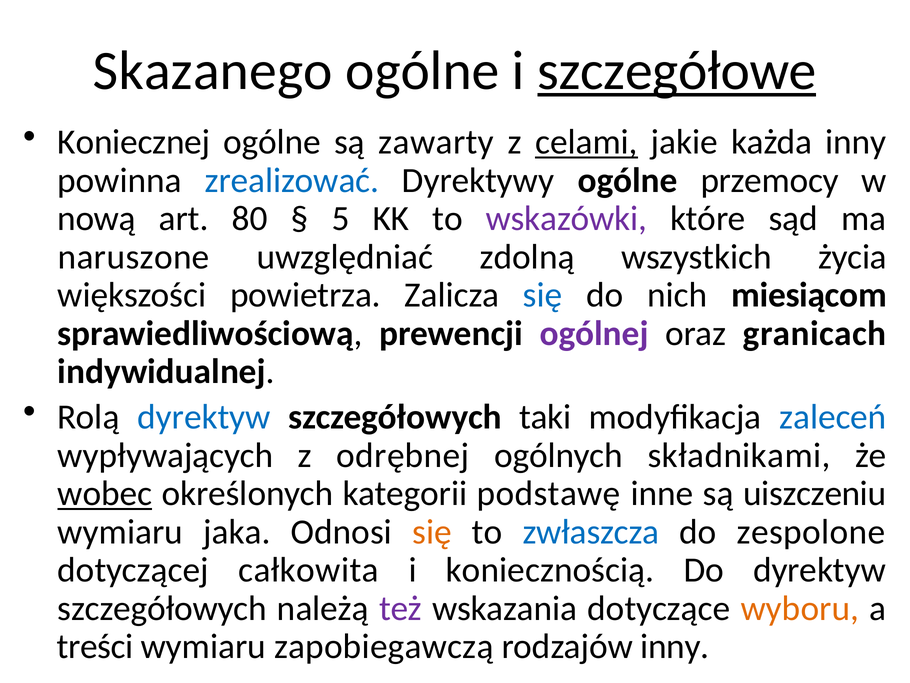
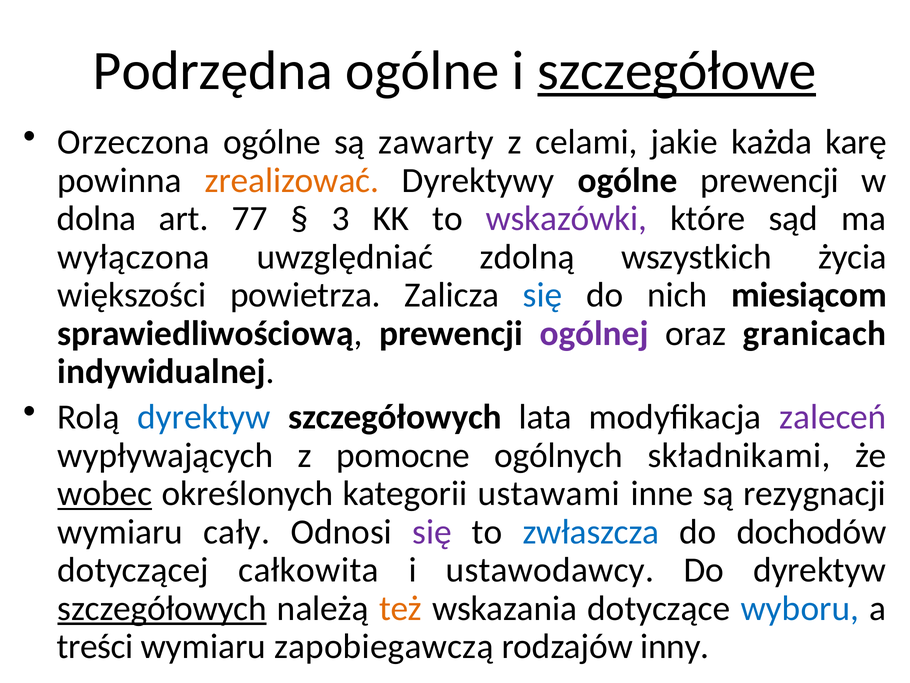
Skazanego: Skazanego -> Podrzędna (213, 71)
Koniecznej: Koniecznej -> Orzeczona (134, 142)
celami underline: present -> none (586, 142)
każda inny: inny -> karę (856, 142)
zrealizować colour: blue -> orange (292, 180)
ogólne przemocy: przemocy -> prewencji (770, 180)
nową: nową -> dolna (97, 218)
80: 80 -> 77 (250, 218)
5: 5 -> 3 (340, 218)
naruszone: naruszone -> wyłączona (134, 257)
taki: taki -> lata (545, 417)
zaleceń colour: blue -> purple (833, 417)
odrębnej: odrębnej -> pomocne (403, 455)
podstawę: podstawę -> ustawami (549, 493)
uiszczeniu: uiszczeniu -> rezygnacji (815, 493)
jaka: jaka -> cały (237, 532)
się colour: orange -> purple (432, 532)
zespolone: zespolone -> dochodów (812, 532)
koniecznością: koniecznością -> ustawodawcy (550, 570)
szczegółowych underline: none -> present (162, 608)
też colour: purple -> orange (401, 608)
wyboru colour: orange -> blue (800, 608)
